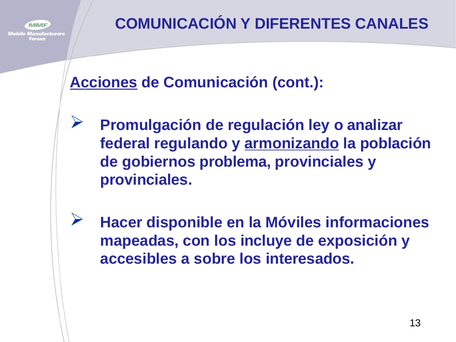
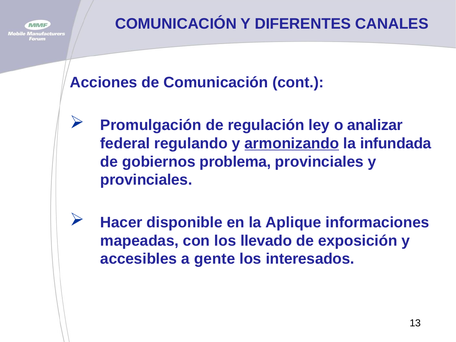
Acciones underline: present -> none (104, 83)
población: población -> infundada (396, 143)
Móviles: Móviles -> Aplique (293, 222)
incluye: incluye -> llevado (266, 241)
sobre: sobre -> gente (215, 259)
